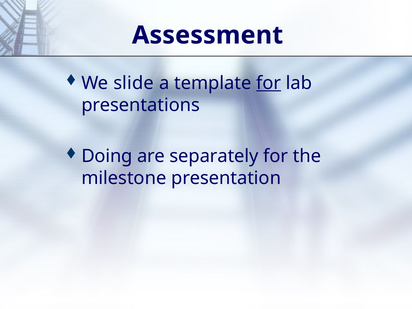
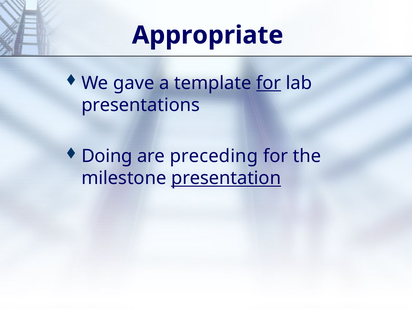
Assessment: Assessment -> Appropriate (208, 35)
slide: slide -> gave (134, 83)
separately: separately -> preceding (214, 156)
presentation underline: none -> present (226, 178)
